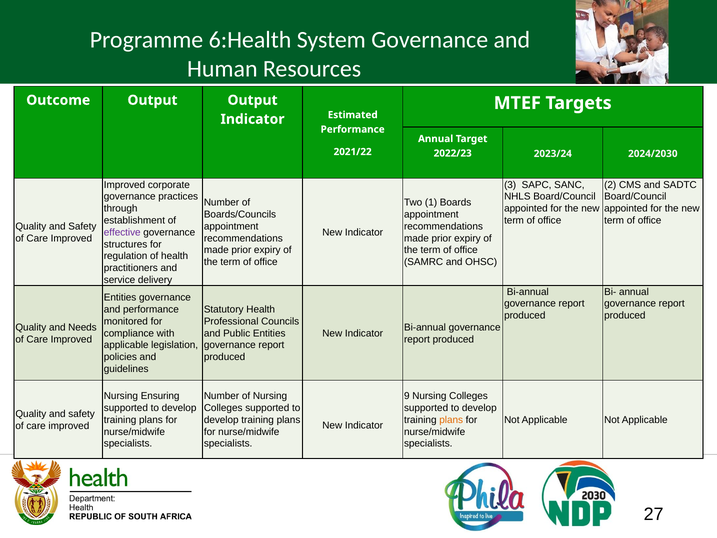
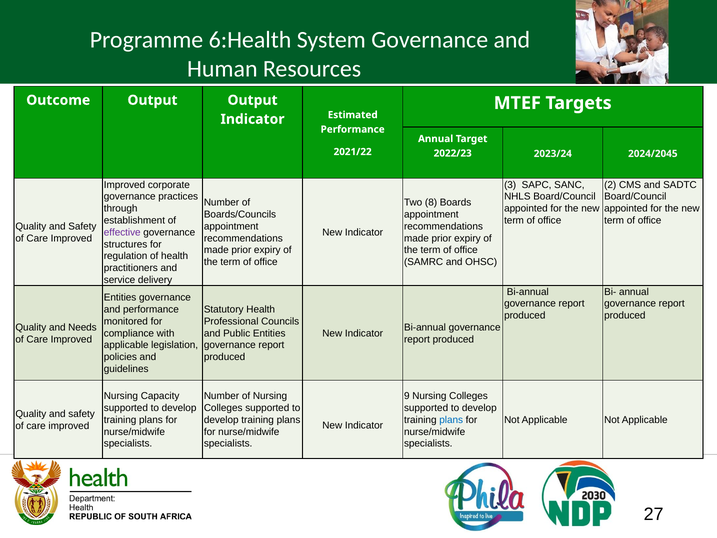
2024/2030: 2024/2030 -> 2024/2045 (653, 154)
1: 1 -> 8 (431, 203)
Ensuring: Ensuring -> Capacity (160, 396)
plans colour: orange -> blue (451, 420)
